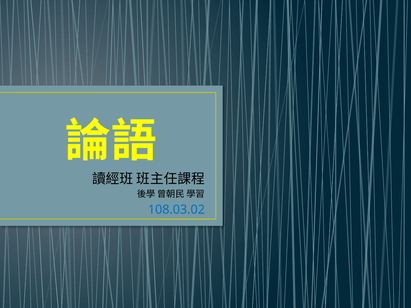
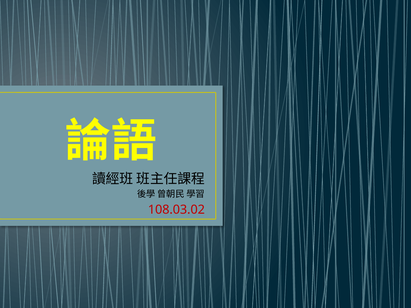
108.03.02 colour: blue -> red (176, 210)
